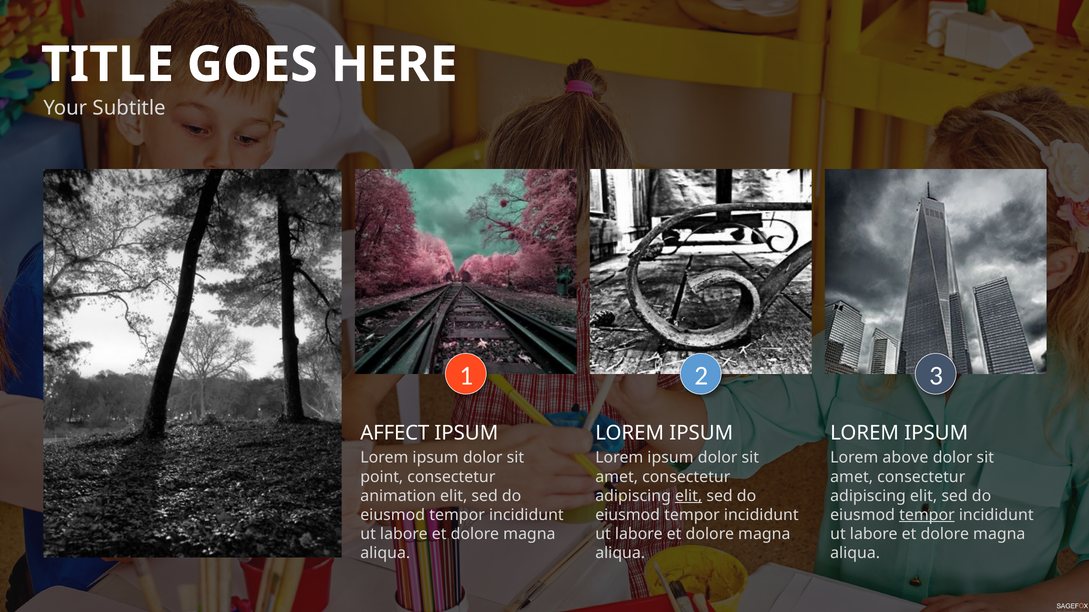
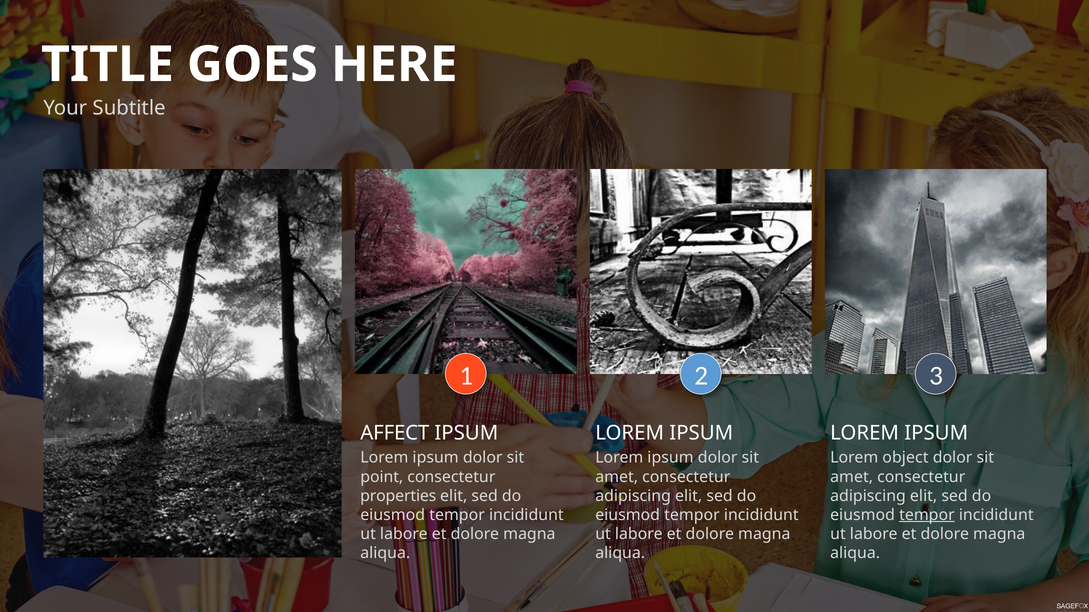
above: above -> object (905, 458)
animation: animation -> properties (398, 496)
elit underline: present -> none (689, 496)
